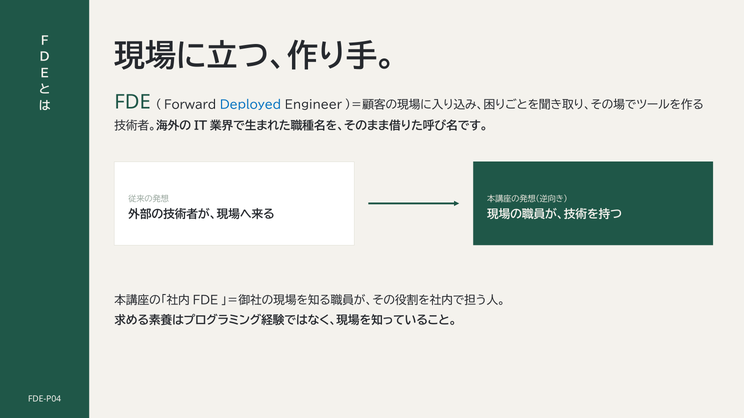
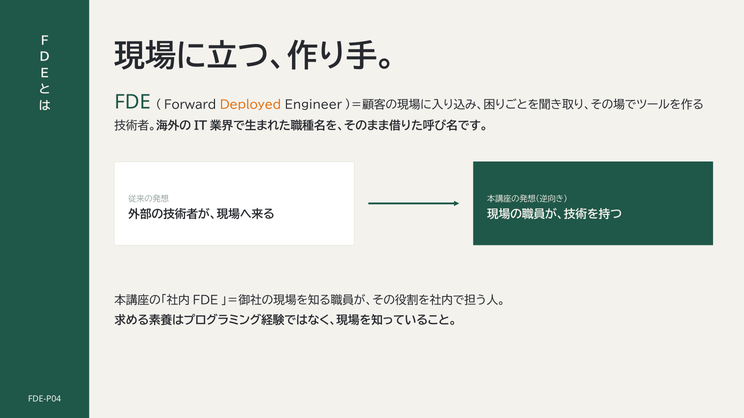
Deployed colour: blue -> orange (250, 105)
